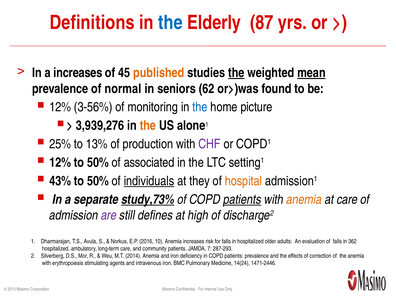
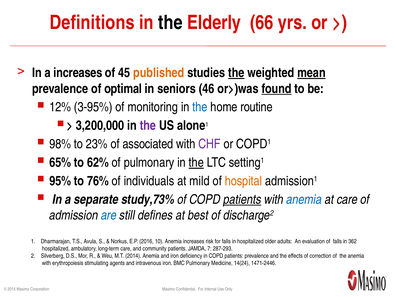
the colour: blue -> black (170, 23)
87: 87 -> 66 (262, 23)
normal: normal -> optimal (123, 89)
62: 62 -> 46 (207, 89)
found underline: none -> present (277, 89)
3-56%: 3-56% -> 3-95% (93, 107)
picture: picture -> routine (256, 107)
3,939,276: 3,939,276 -> 3,200,000 (100, 126)
the colour: orange -> purple (148, 126)
25%: 25% -> 98% (60, 144)
13%: 13% -> 23% (97, 144)
production: production -> associated (148, 144)
12%: 12% -> 65% (60, 163)
50%: 50% -> 62% (98, 163)
of associated: associated -> pulmonary (149, 163)
the underline: none -> present (196, 163)
43%: 43% -> 95% (60, 181)
50%: 50% -> 76% (98, 181)
individuals underline: present -> none (149, 181)
they: they -> mild (199, 181)
study,73% underline: present -> none (148, 200)
anemia colour: orange -> blue (304, 200)
are colour: purple -> blue (109, 215)
high: high -> best (198, 215)
